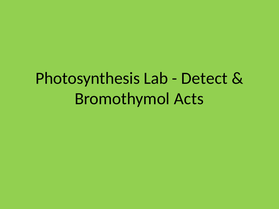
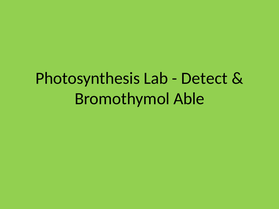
Acts: Acts -> Able (189, 99)
